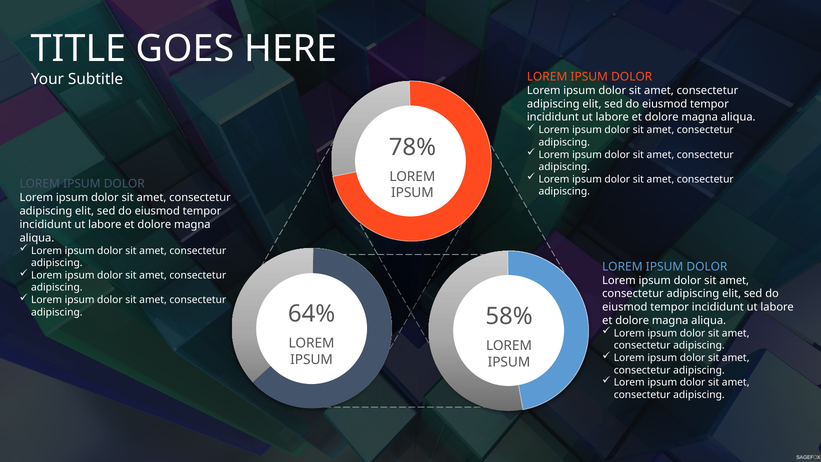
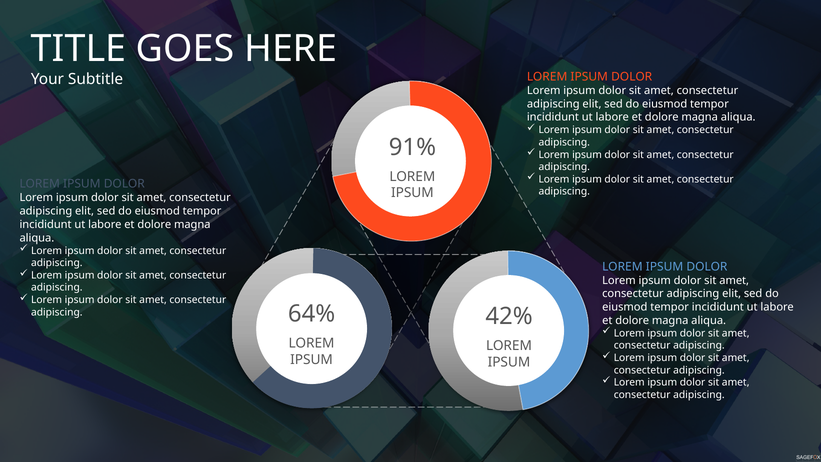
78%: 78% -> 91% (412, 147)
58%: 58% -> 42% (509, 316)
